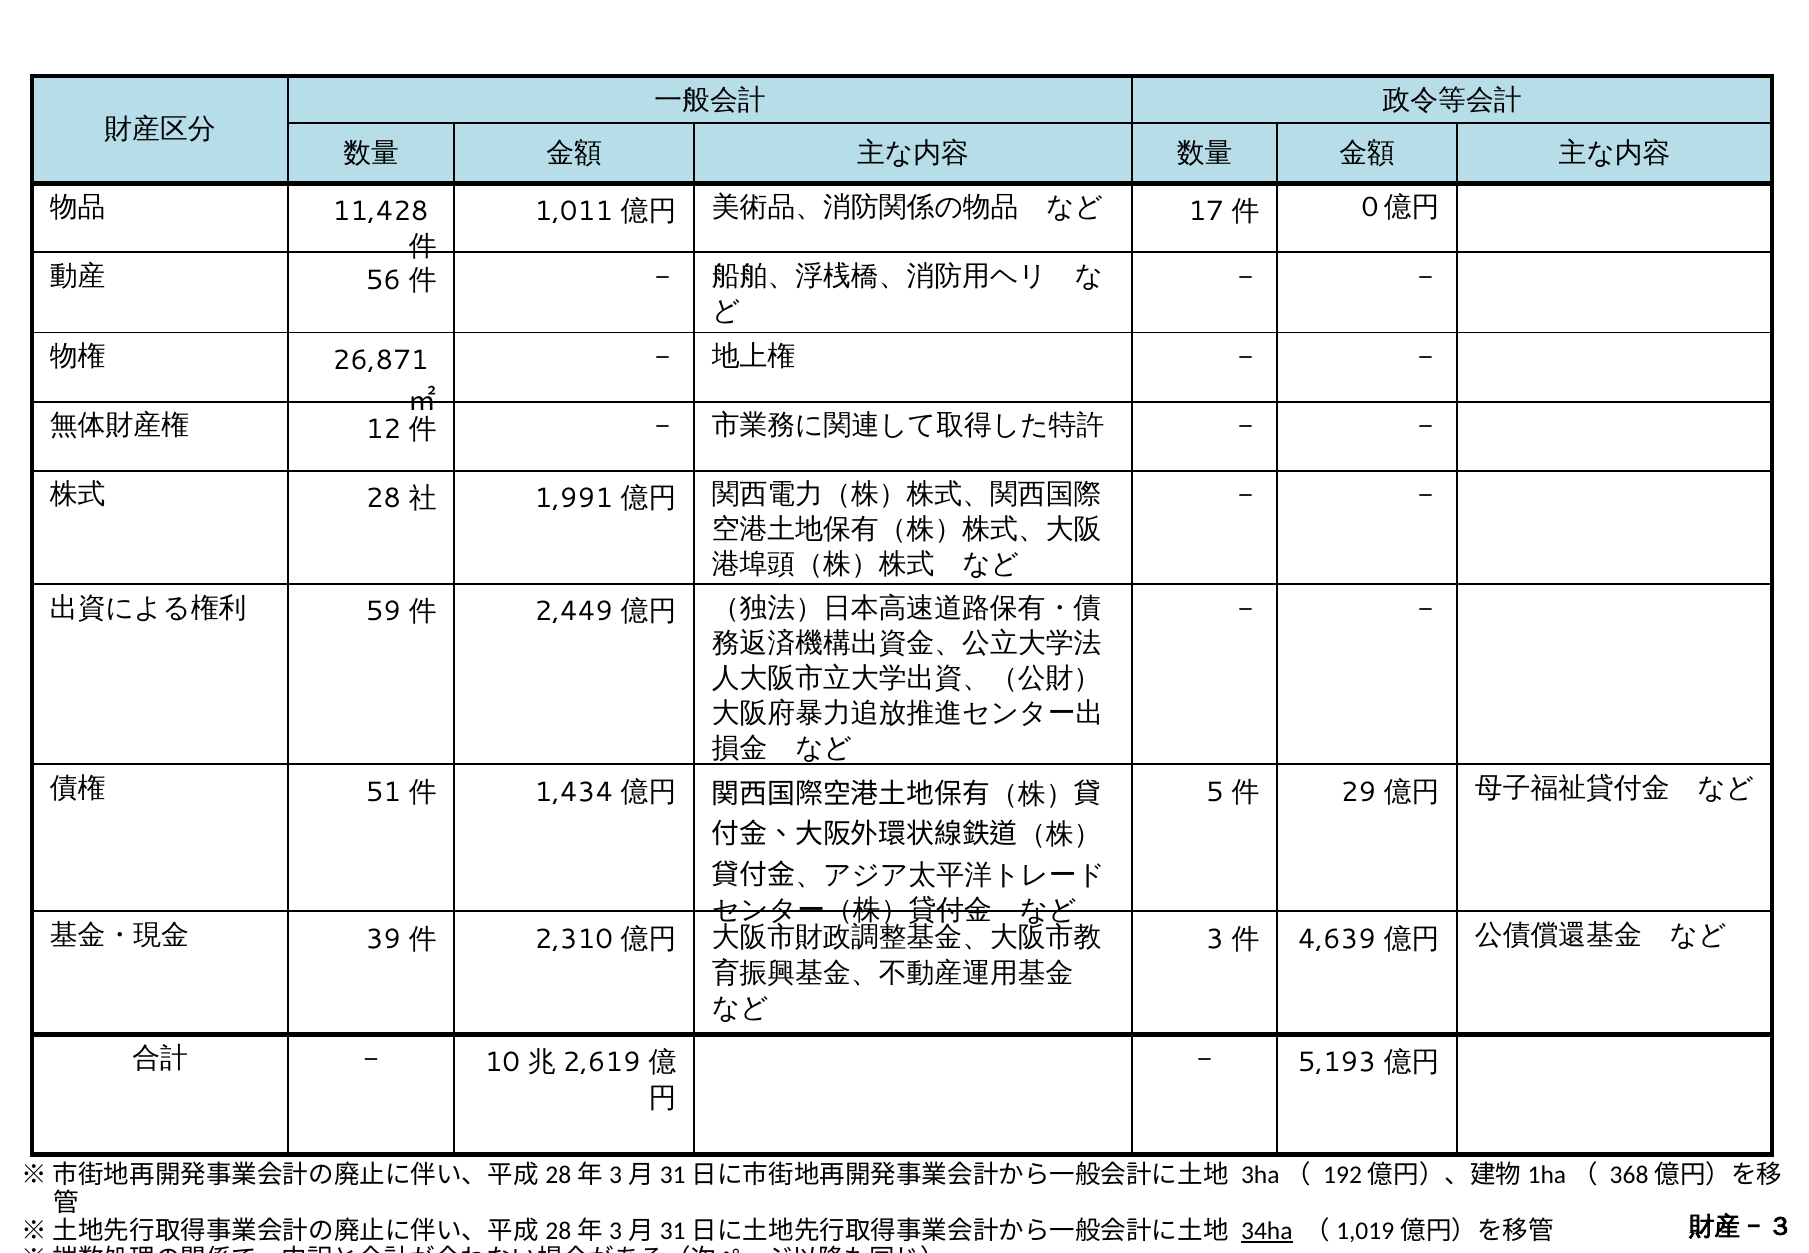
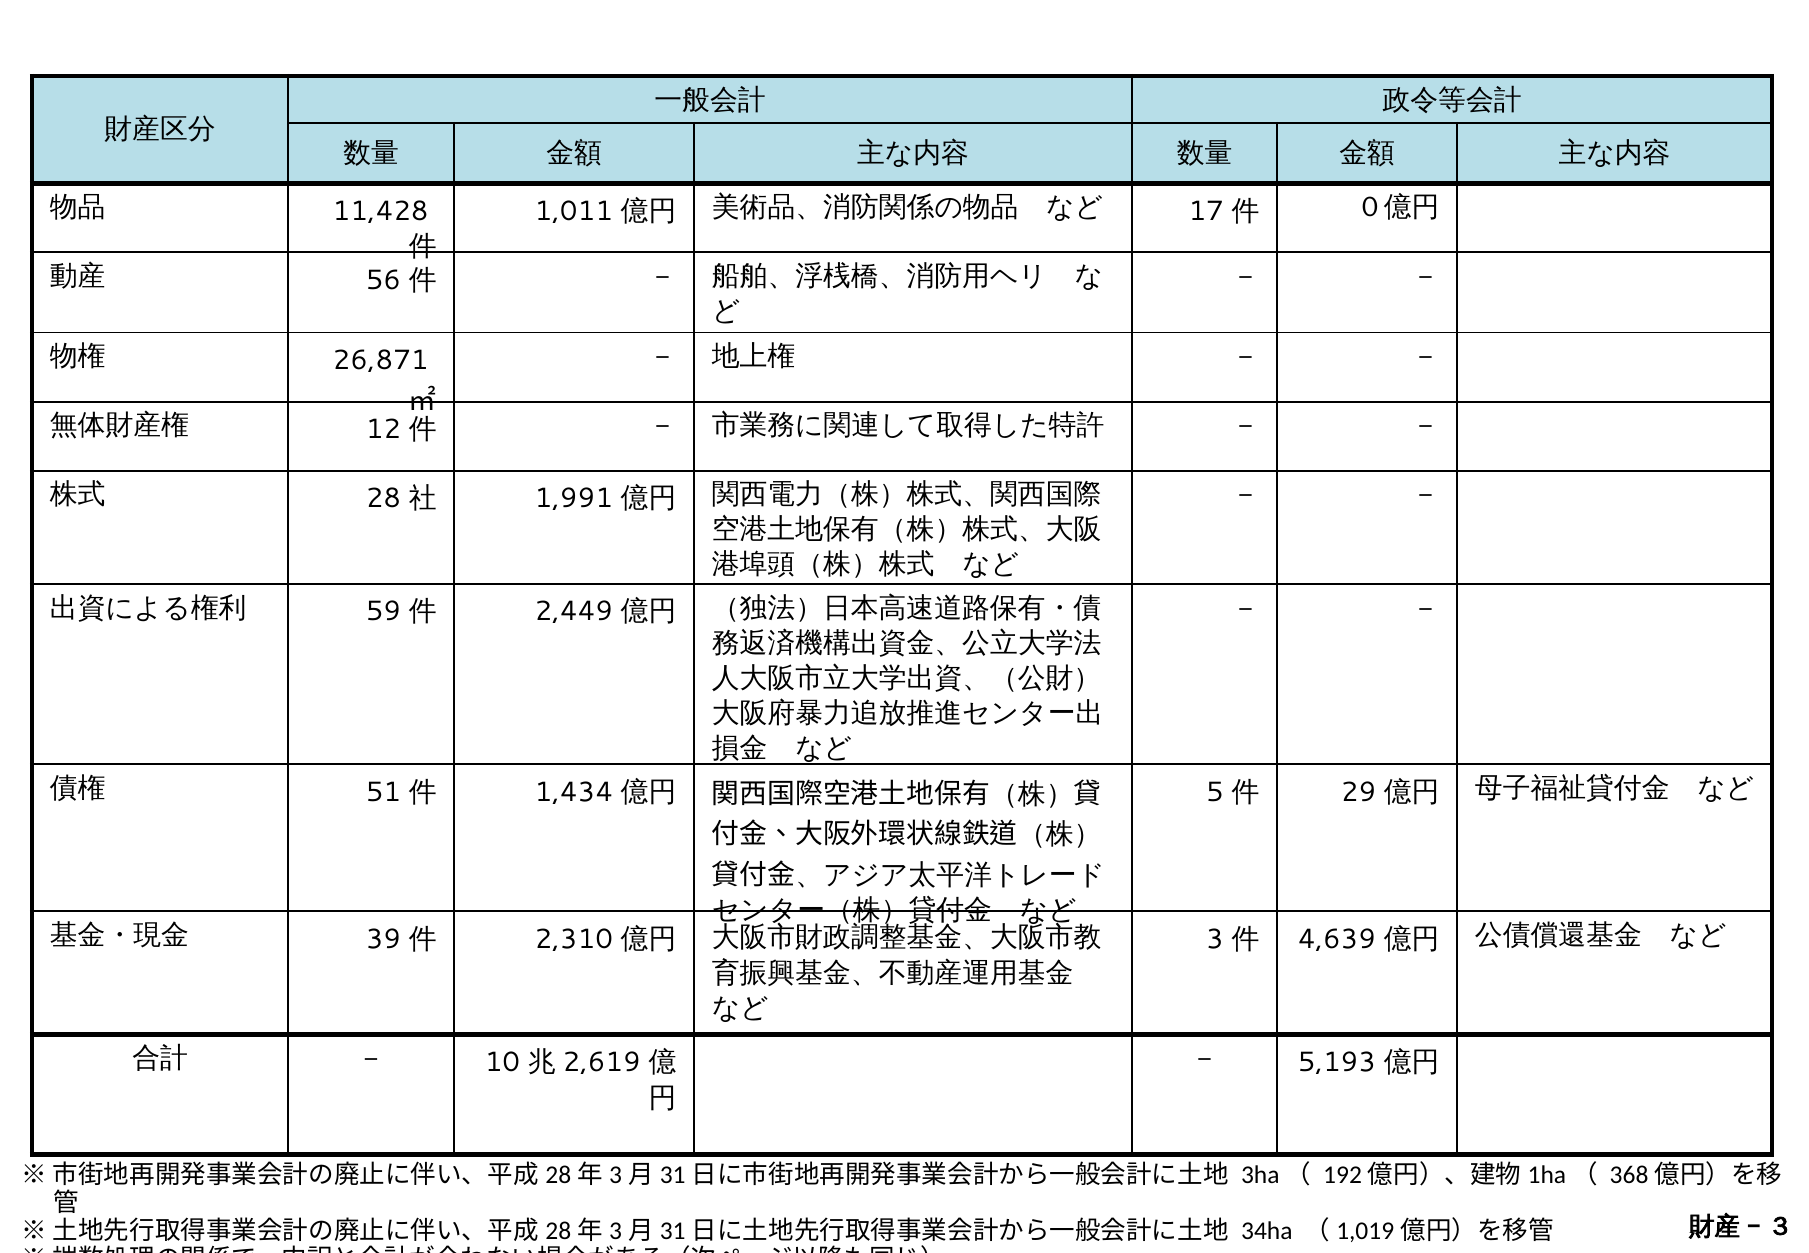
34ha underline: present -> none (1267, 1230)
